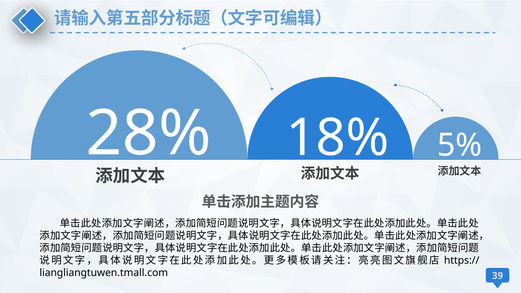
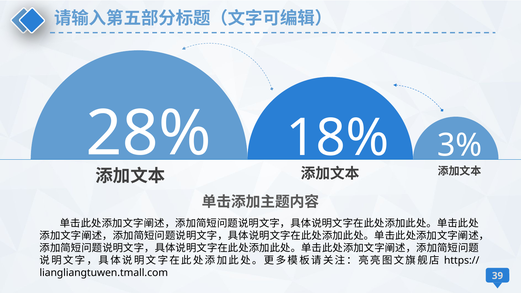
5%: 5% -> 3% (460, 145)
